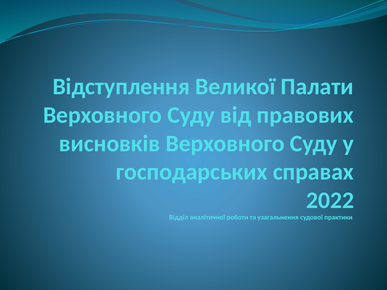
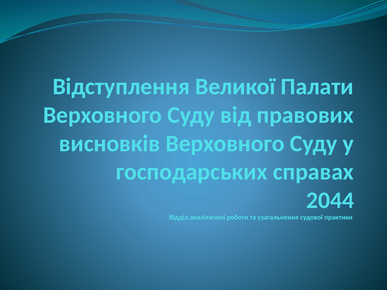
2022: 2022 -> 2044 (330, 200)
